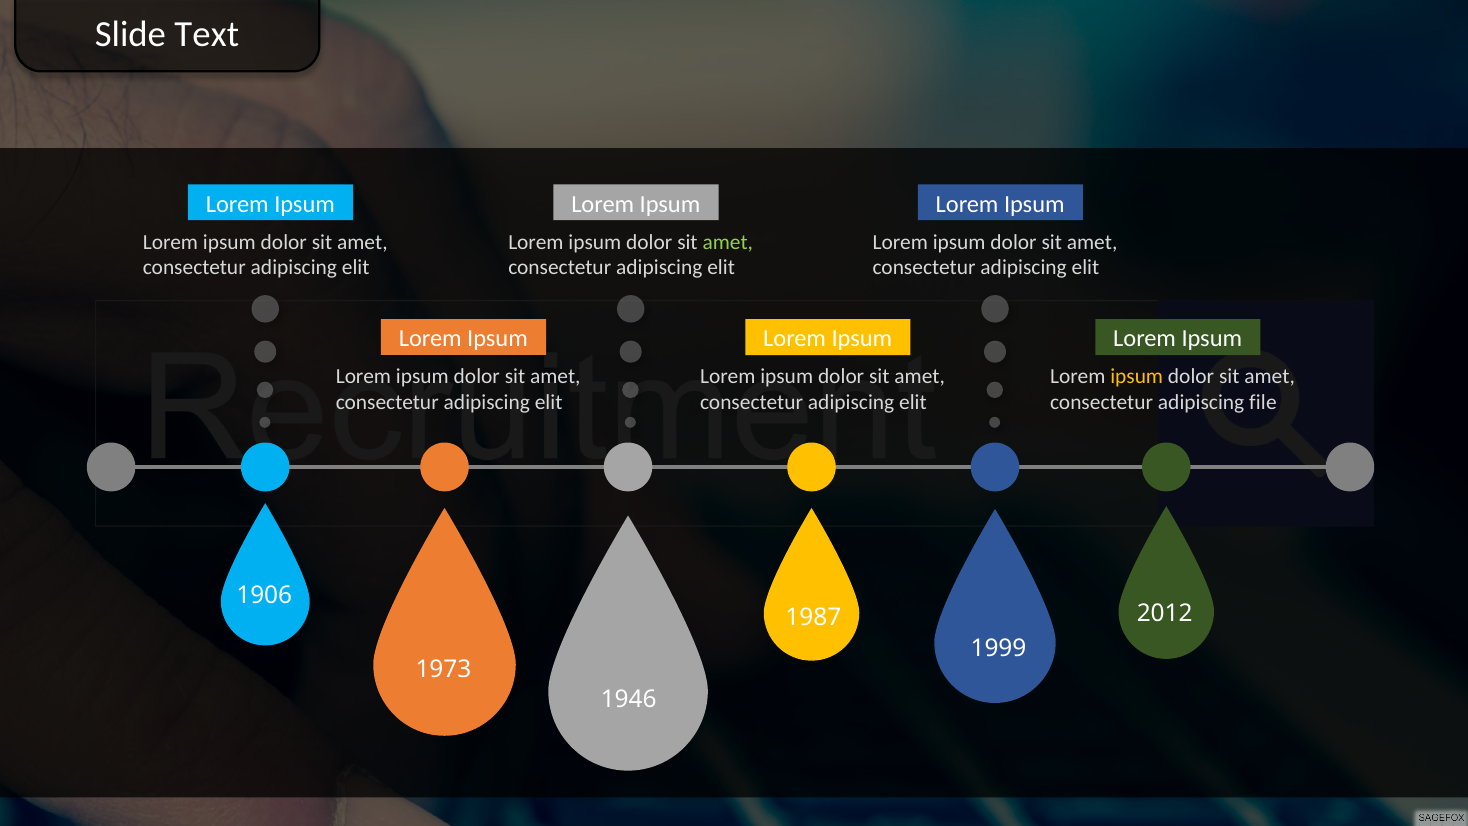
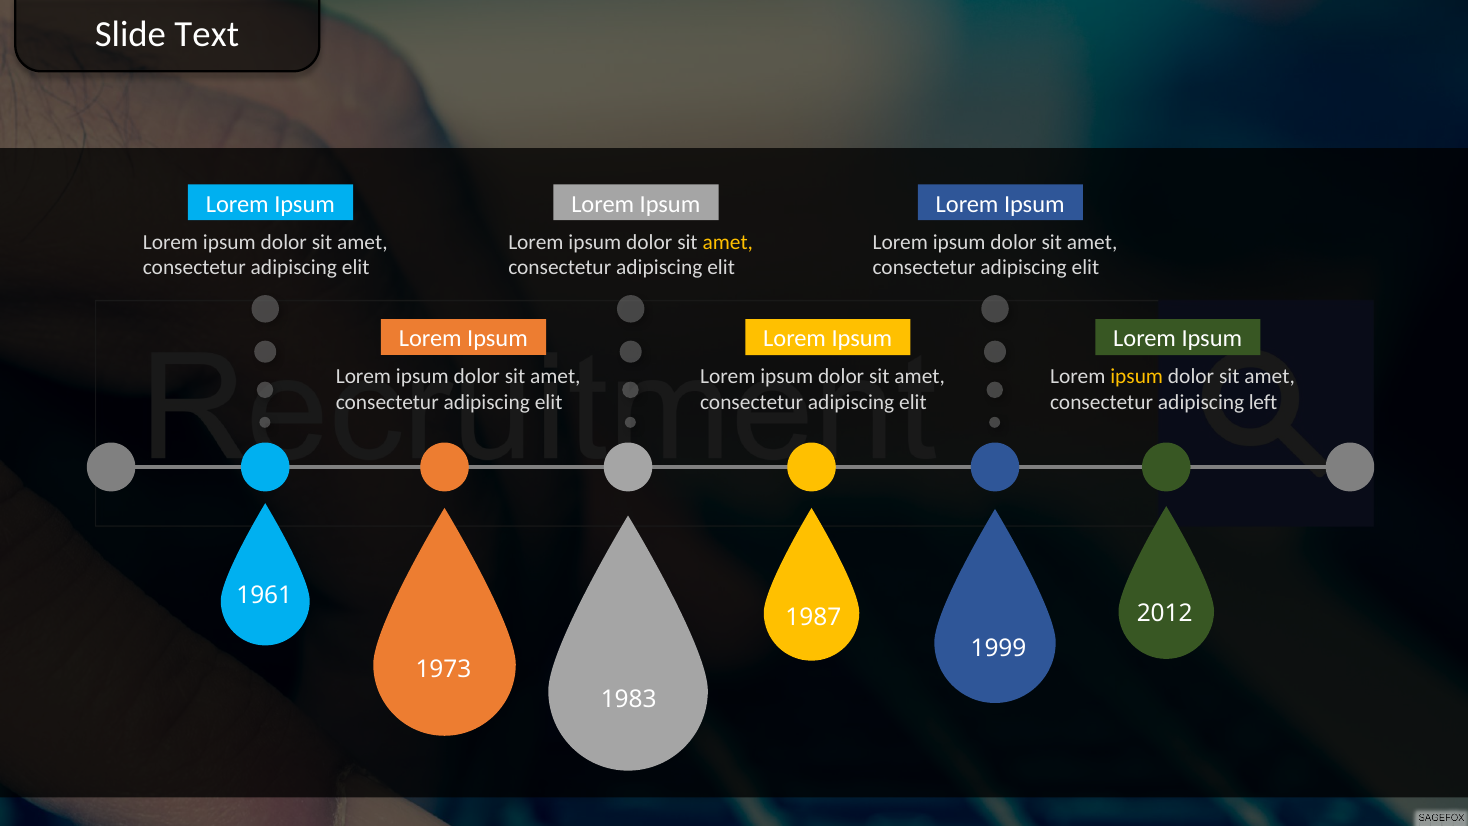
amet colour: light green -> yellow (728, 242)
file: file -> left (1263, 402)
1906: 1906 -> 1961 (264, 596)
1946: 1946 -> 1983 (629, 699)
